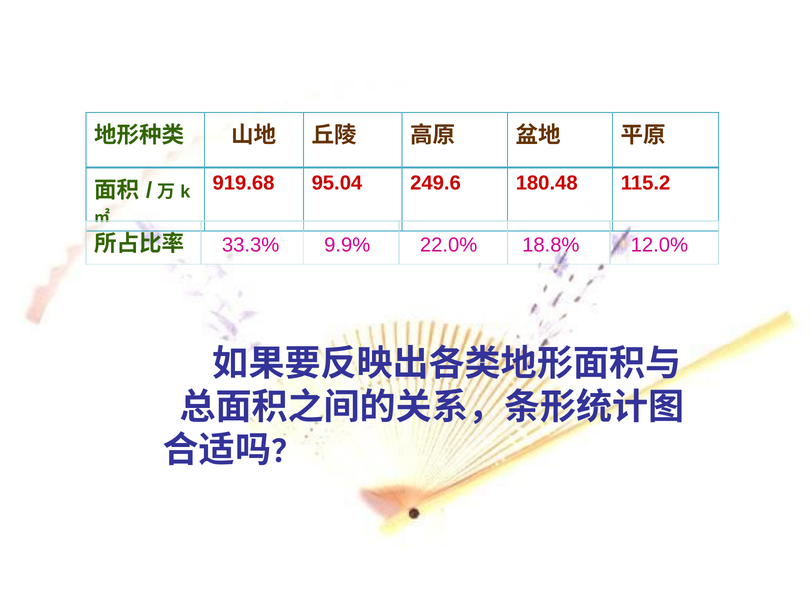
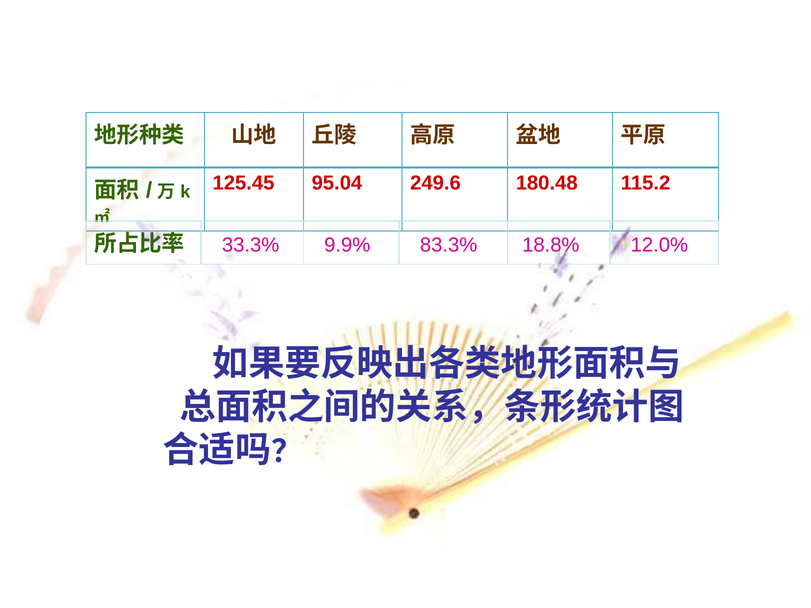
919.68: 919.68 -> 125.45 (244, 183)
22.0%: 22.0% -> 83.3% (449, 245)
